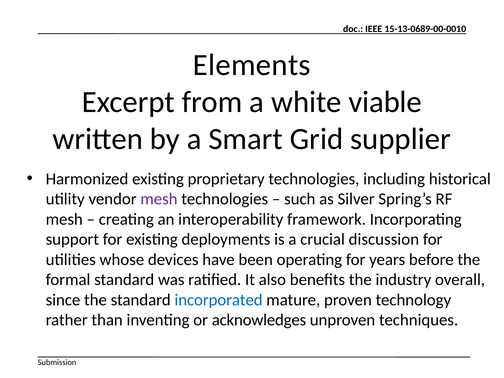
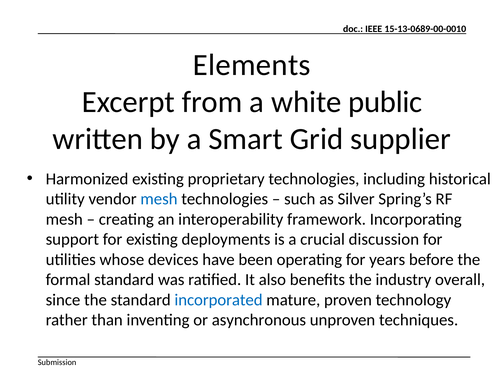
viable: viable -> public (385, 102)
mesh colour: purple -> blue (159, 199)
acknowledges: acknowledges -> asynchronous (259, 320)
